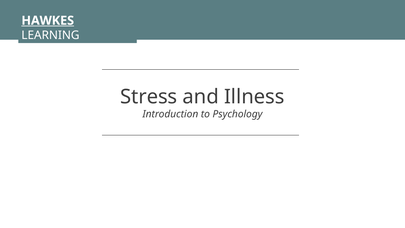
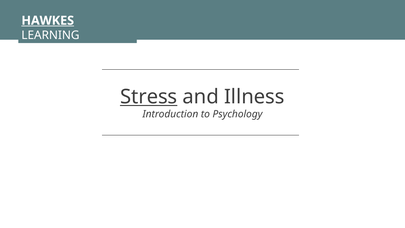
Stress underline: none -> present (149, 97)
